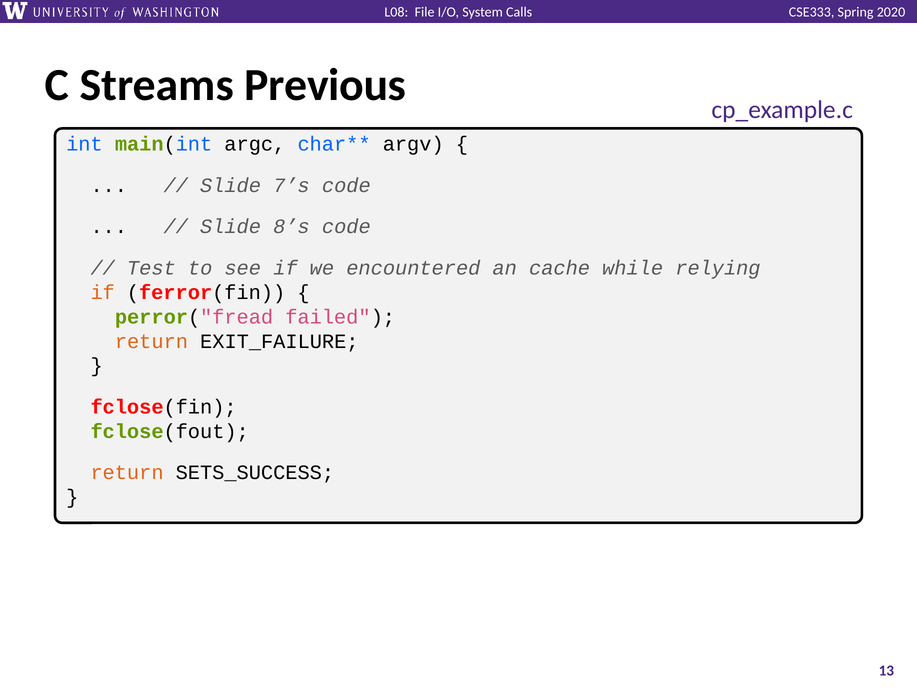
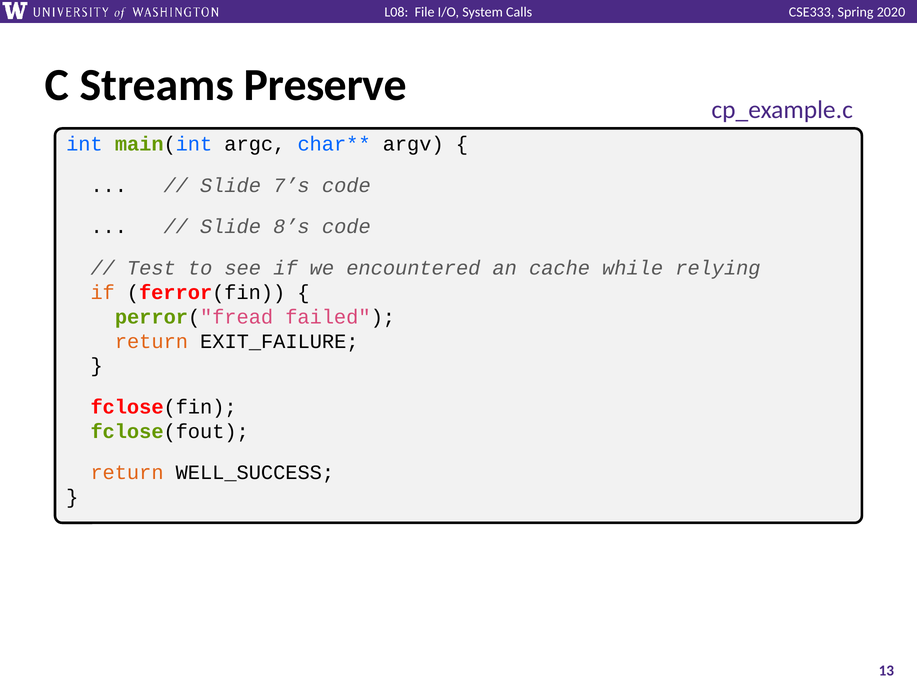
Previous: Previous -> Preserve (325, 85)
SETS_SUCCESS: SETS_SUCCESS -> WELL_SUCCESS (255, 473)
